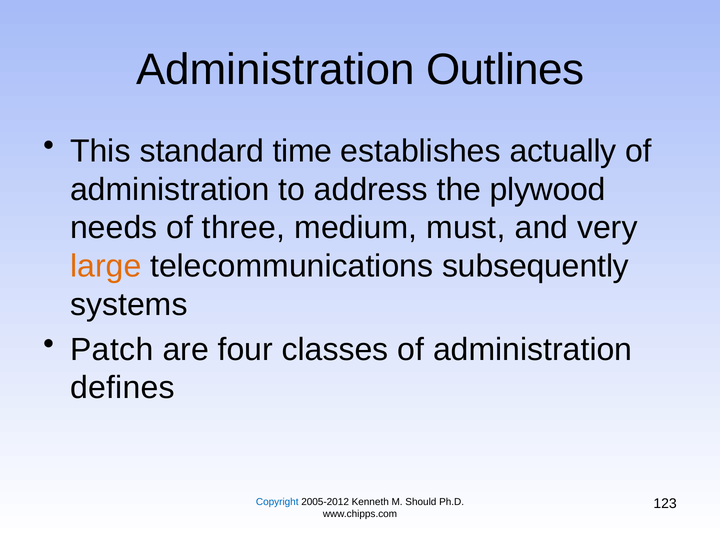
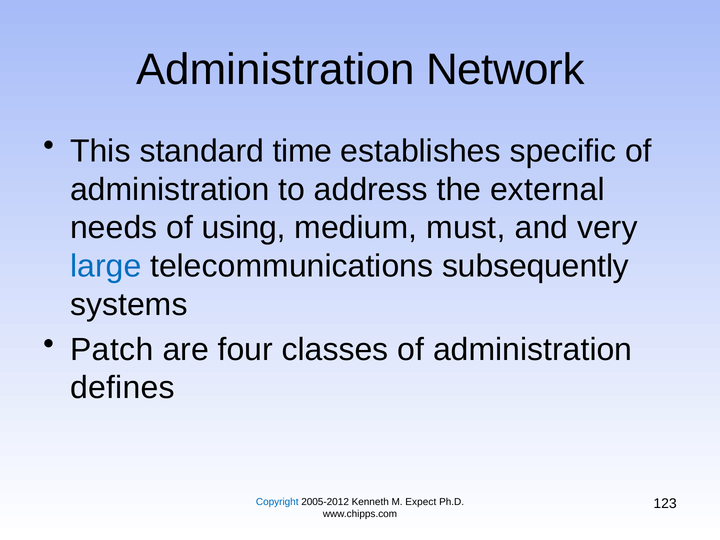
Outlines: Outlines -> Network (505, 70)
actually: actually -> specific (563, 151)
plywood: plywood -> external (547, 189)
three: three -> using (244, 228)
large colour: orange -> blue (106, 266)
Should: Should -> Expect (421, 502)
